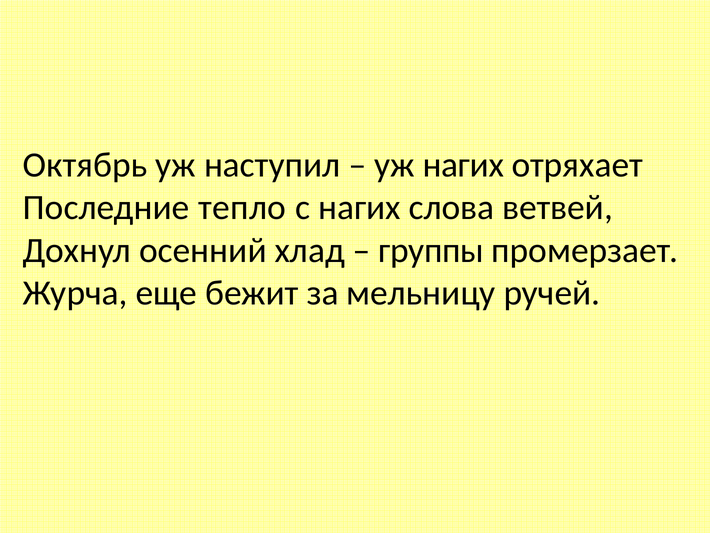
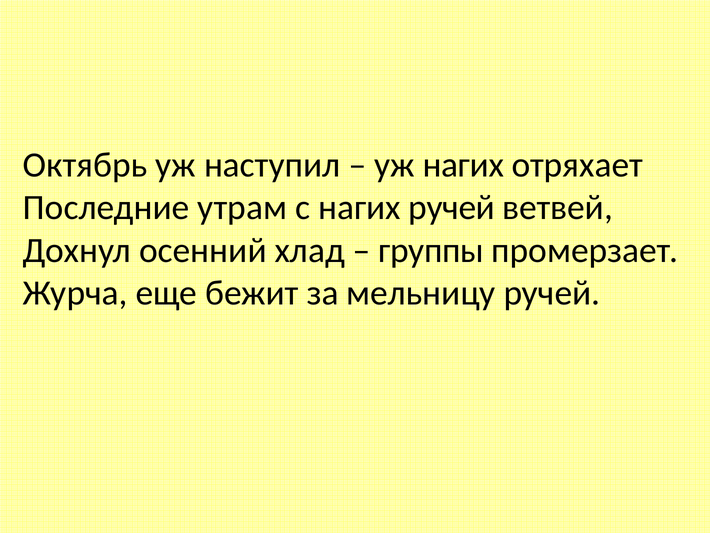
тепло: тепло -> утрам (242, 208)
нагих слова: слова -> ручей (452, 208)
